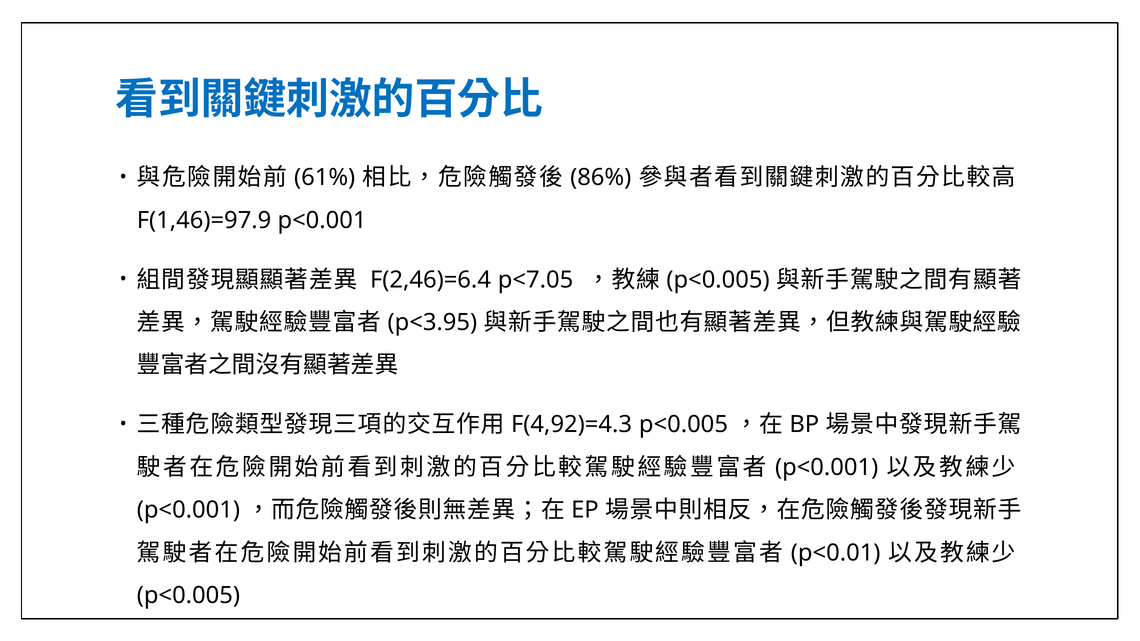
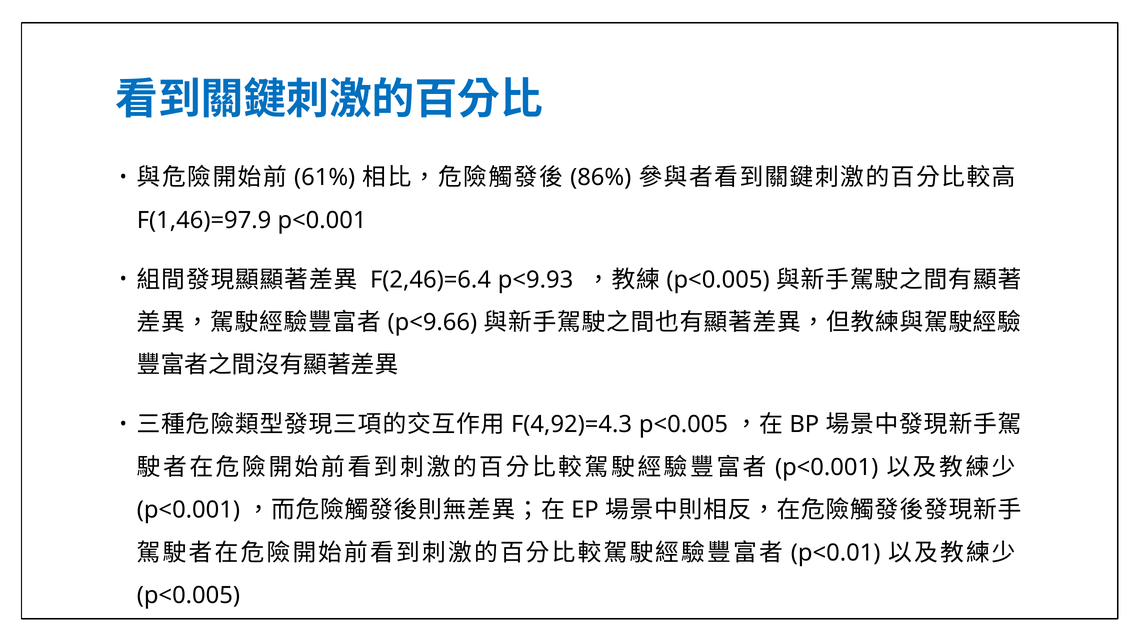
p<7.05: p<7.05 -> p<9.93 (536, 280)
p<3.95: p<3.95 -> p<9.66 (432, 323)
